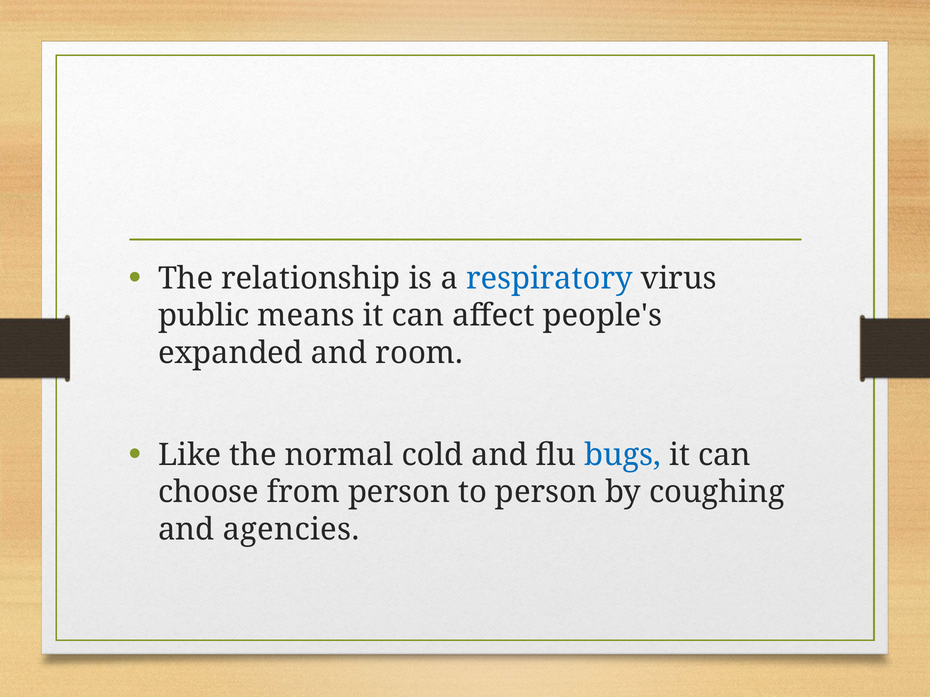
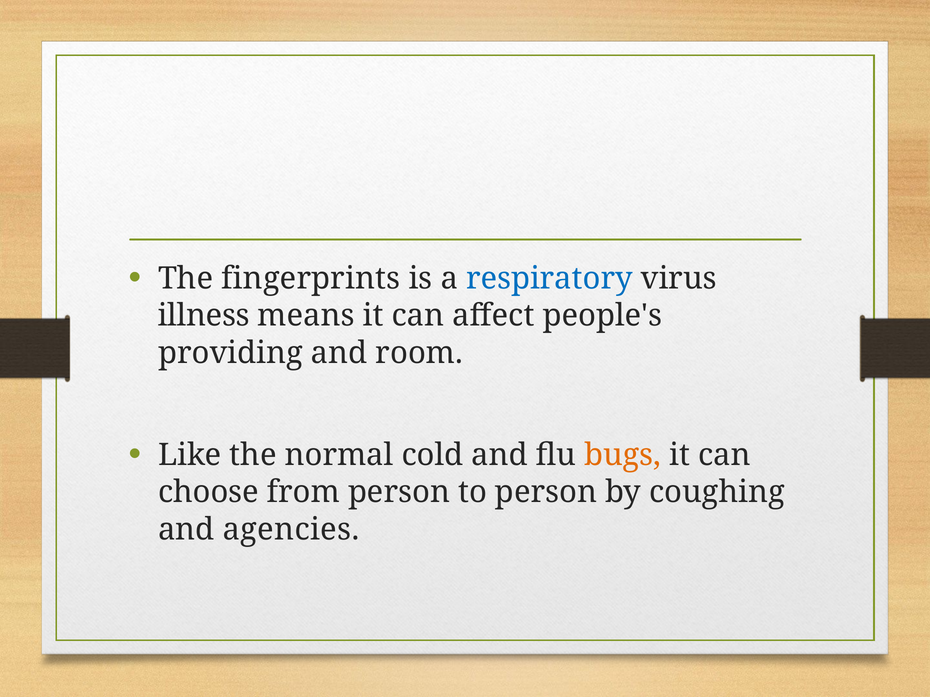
relationship: relationship -> fingerprints (311, 279)
public: public -> illness (204, 316)
expanded: expanded -> providing (230, 353)
bugs colour: blue -> orange (623, 455)
